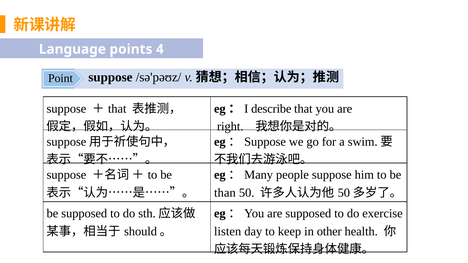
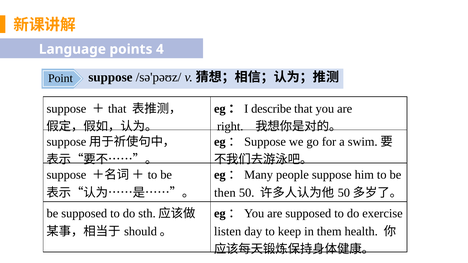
than: than -> then (225, 193)
other: other -> them (329, 232)
